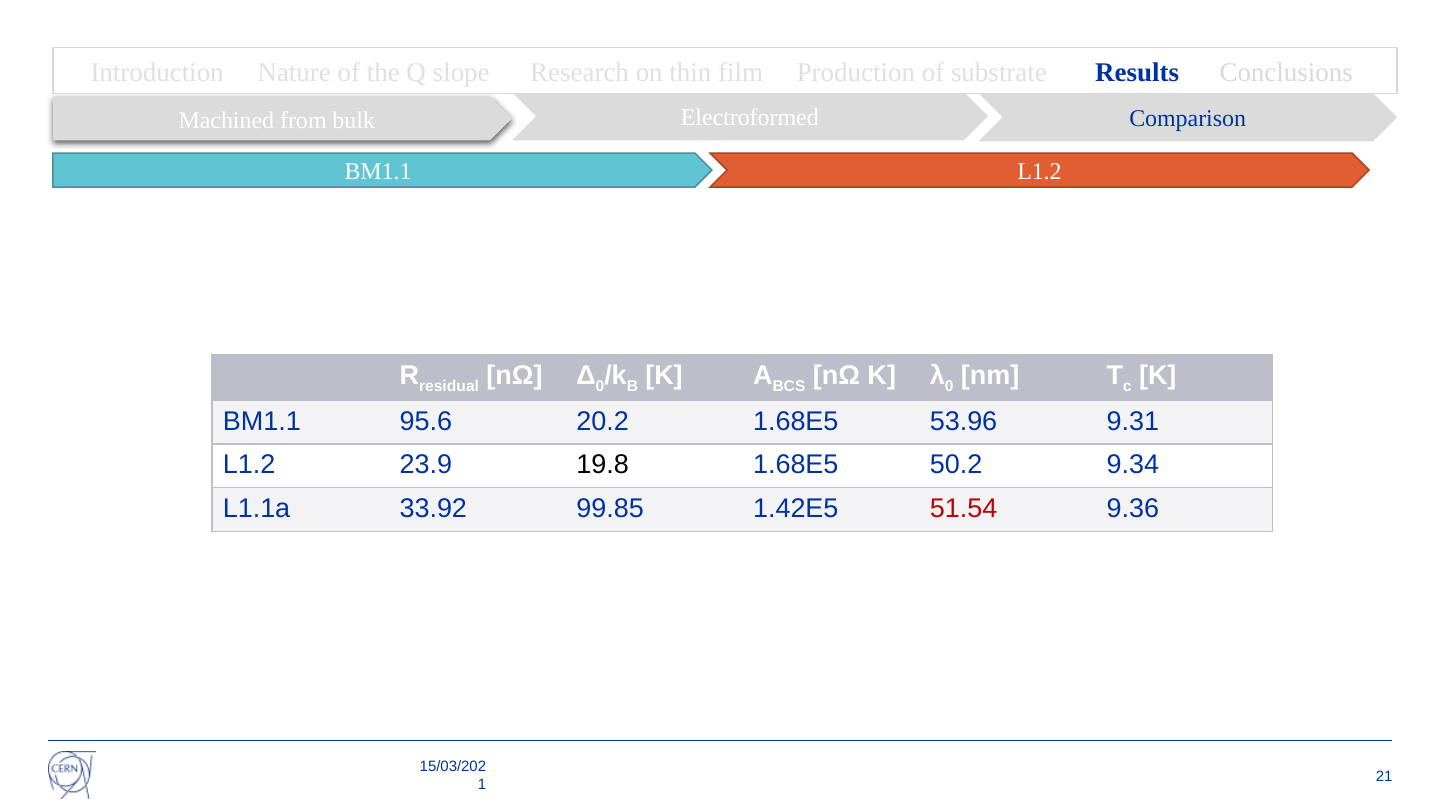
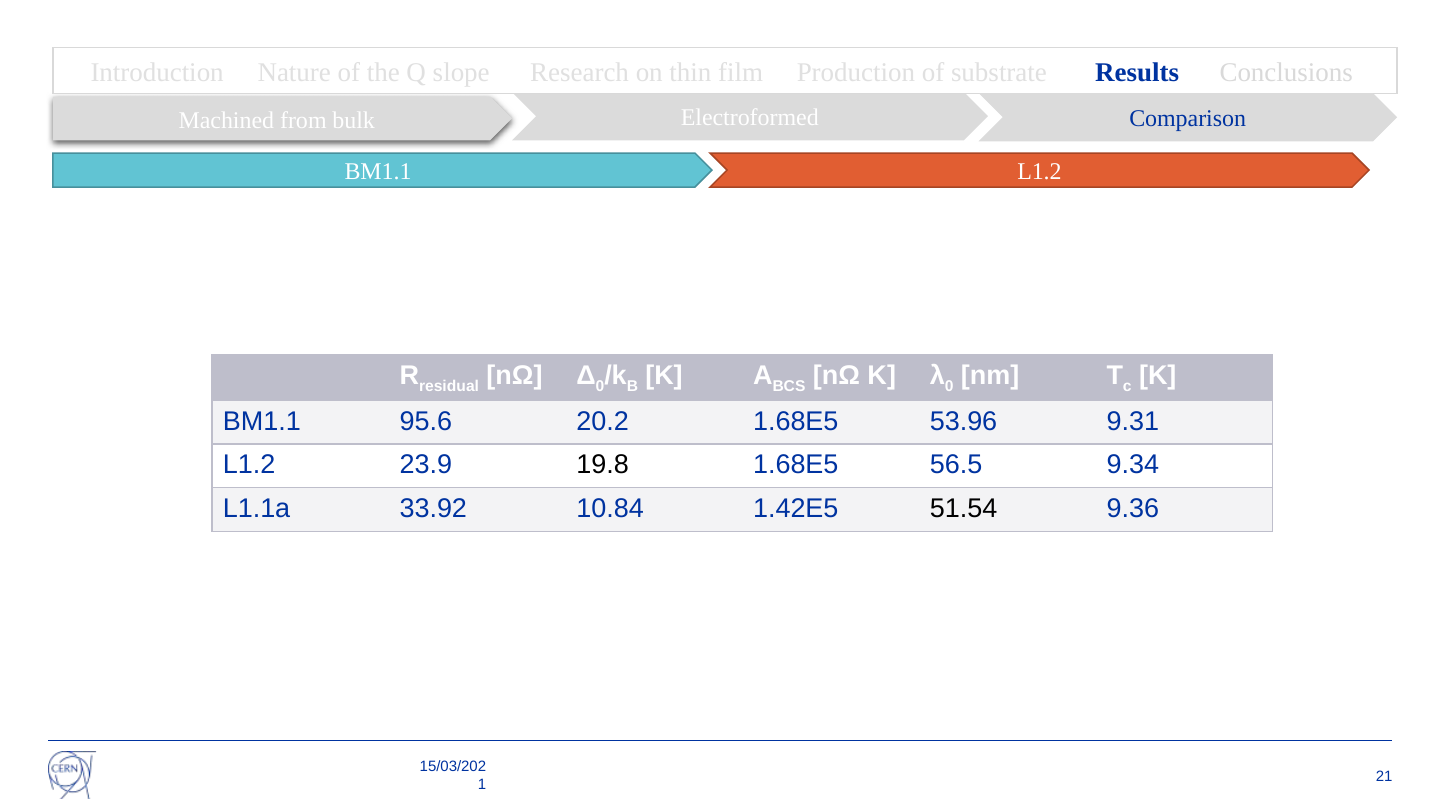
50.2: 50.2 -> 56.5 (956, 465)
99.85: 99.85 -> 10.84 (610, 509)
51.54 colour: red -> black (964, 509)
